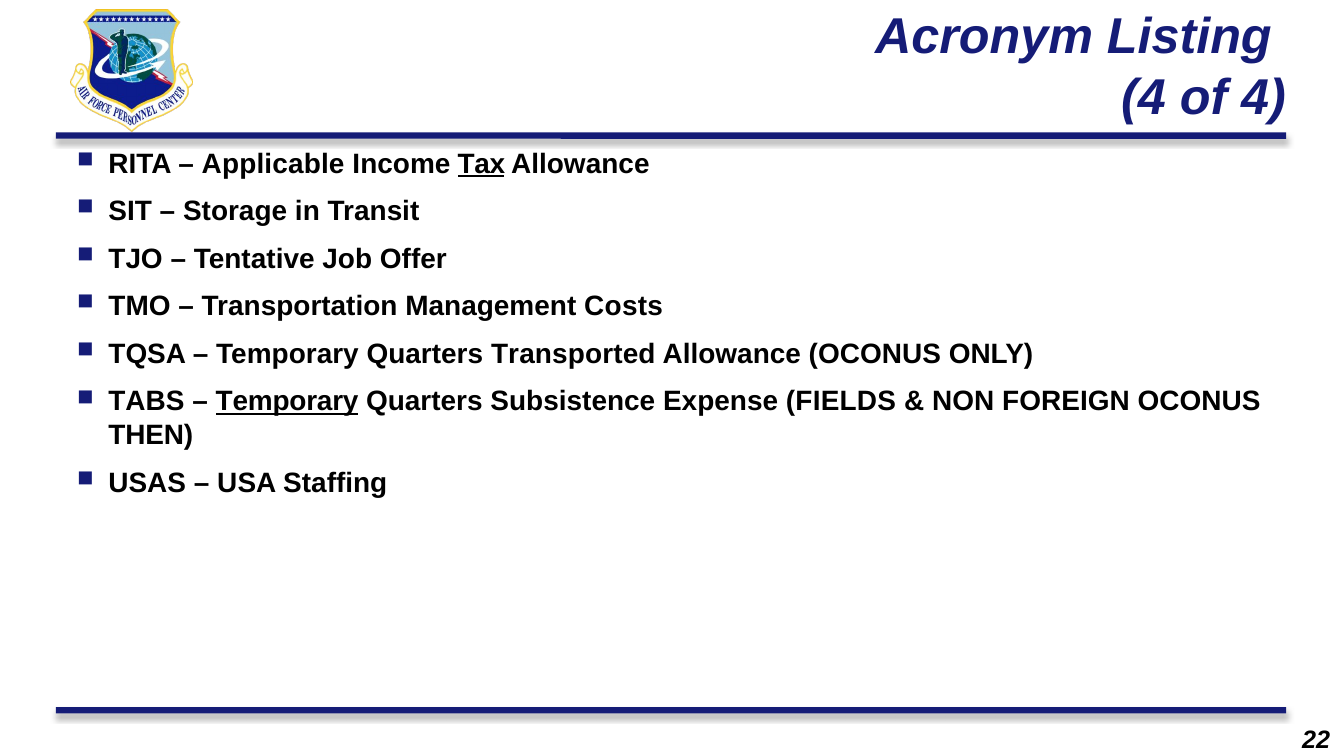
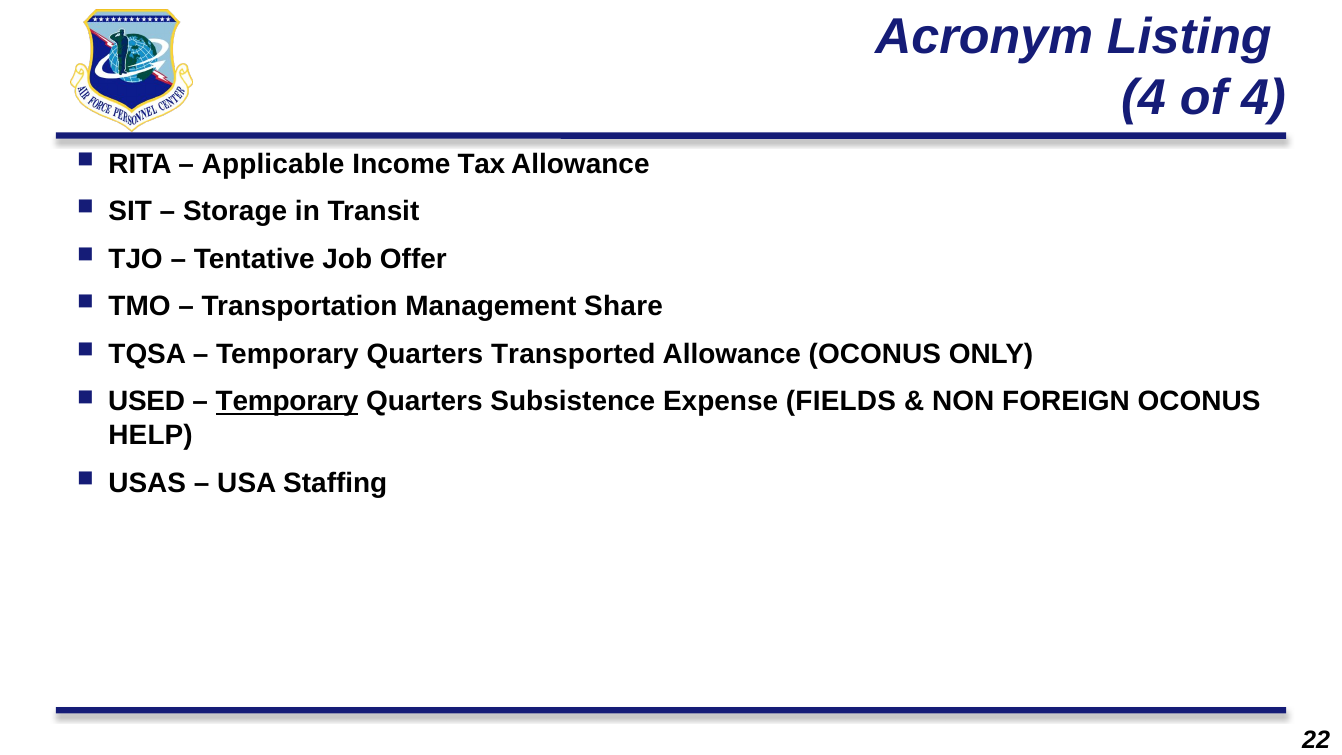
Tax underline: present -> none (481, 164)
Costs: Costs -> Share (624, 307)
TABS: TABS -> USED (147, 402)
THEN: THEN -> HELP (151, 435)
